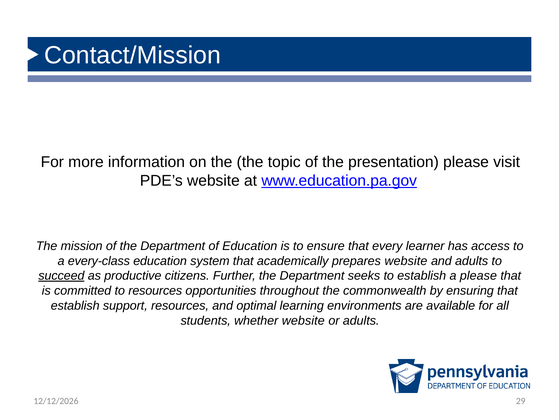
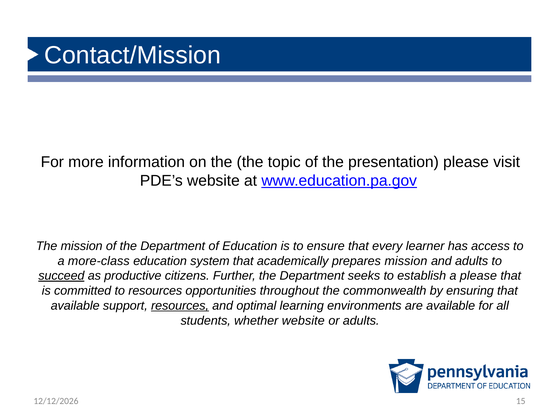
every-class: every-class -> more-class (99, 260)
prepares website: website -> mission (406, 260)
establish: establish -> available (75, 305)
resources underline: none -> present (180, 305)
29: 29 -> 15 (521, 400)
